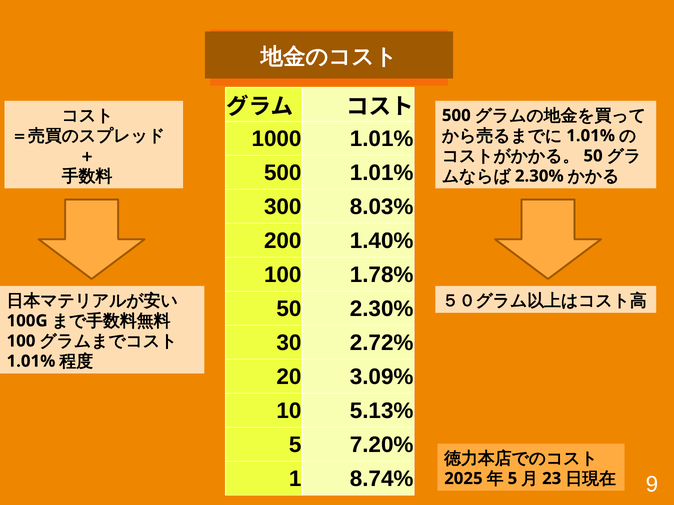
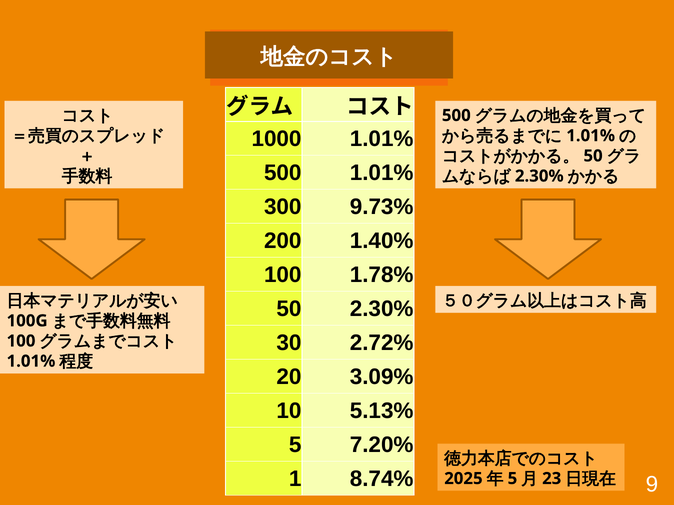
8.03%: 8.03% -> 9.73% (382, 207)
